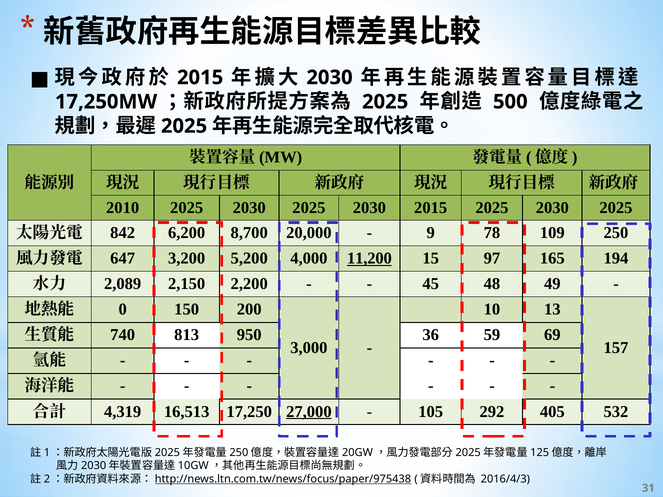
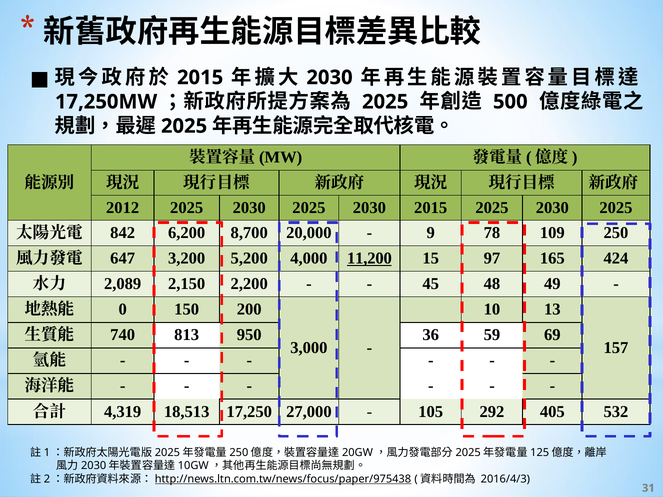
2010: 2010 -> 2012 (123, 208)
194: 194 -> 424 (616, 259)
16,513: 16,513 -> 18,513 (187, 412)
27,000 underline: present -> none (309, 412)
